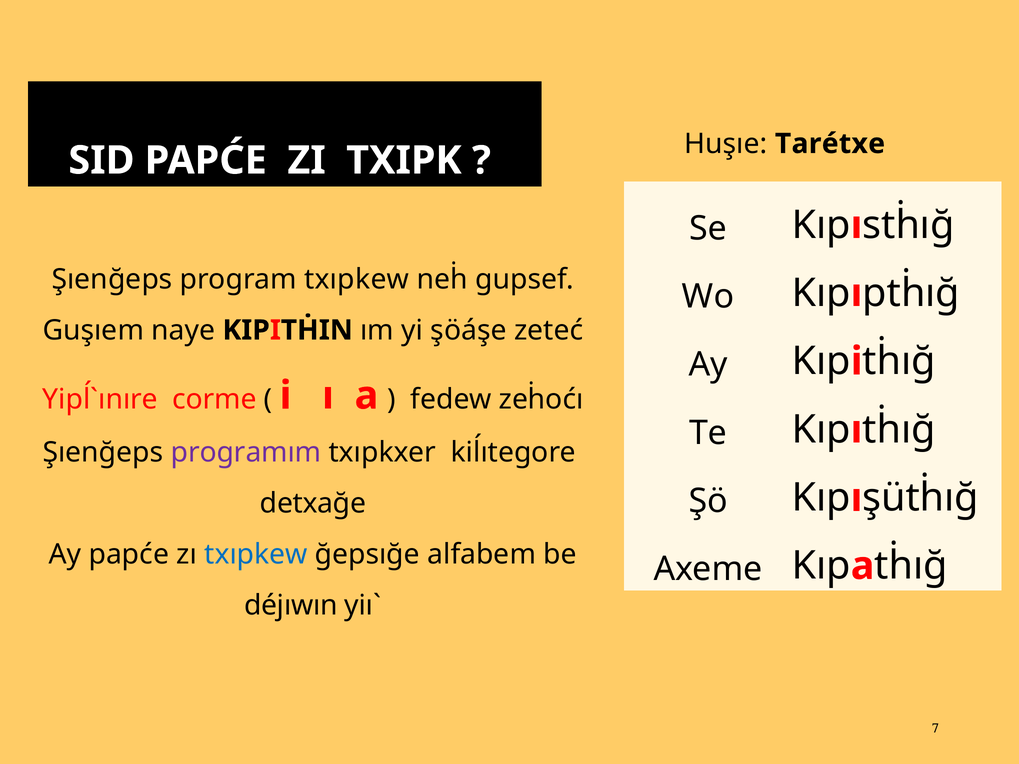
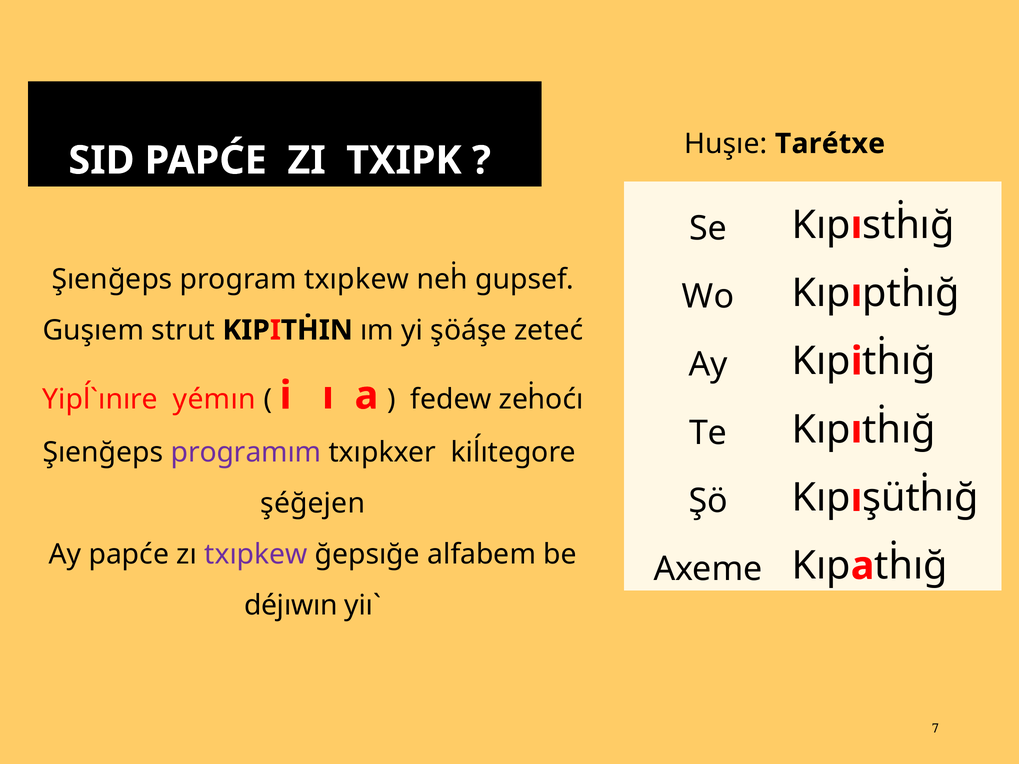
naye: naye -> strut (183, 330)
corme: corme -> yémın (214, 399)
detxağe: detxağe -> şéğejen (313, 504)
txıpkew colour: blue -> purple (256, 555)
